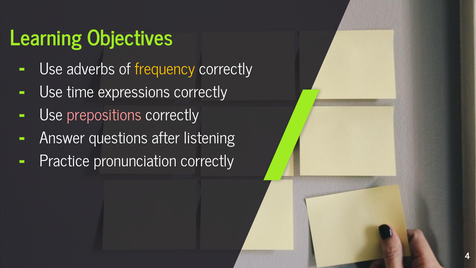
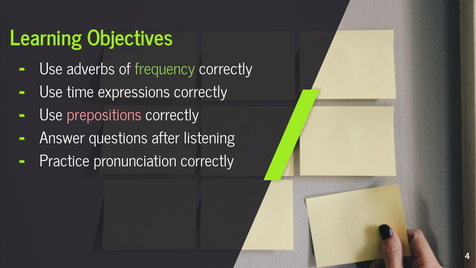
frequency colour: yellow -> light green (165, 69)
